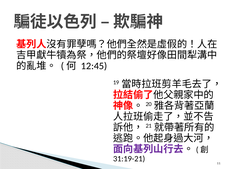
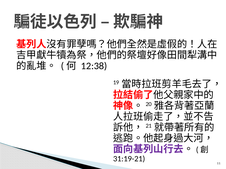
12:45: 12:45 -> 12:38 (94, 66)
